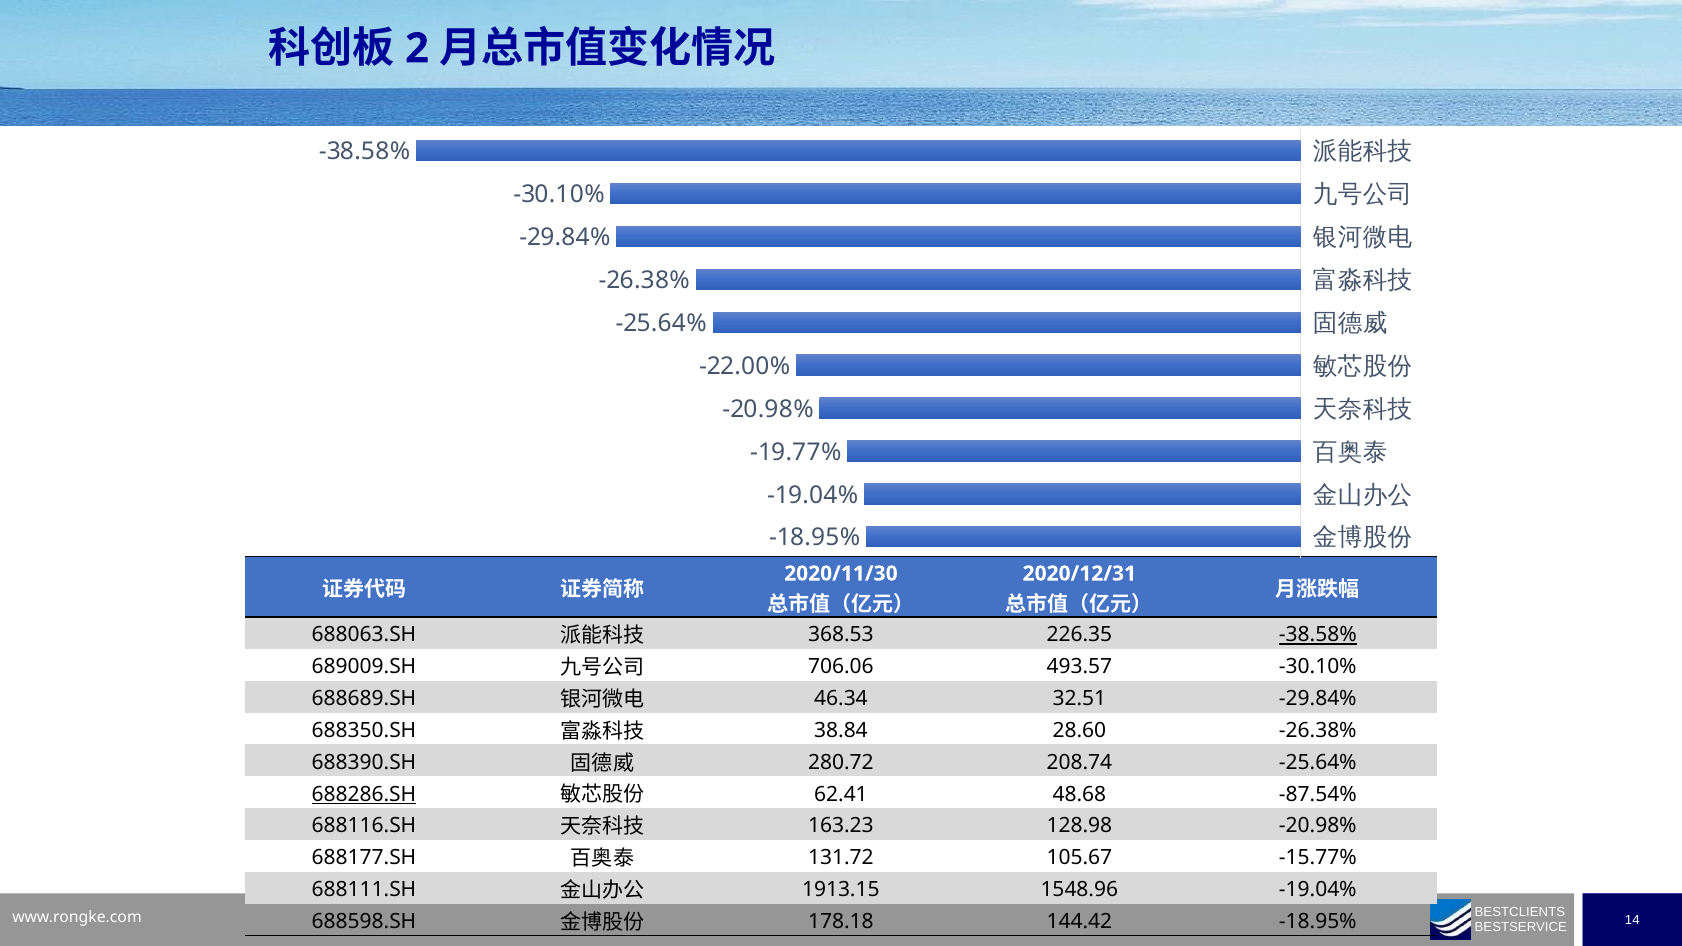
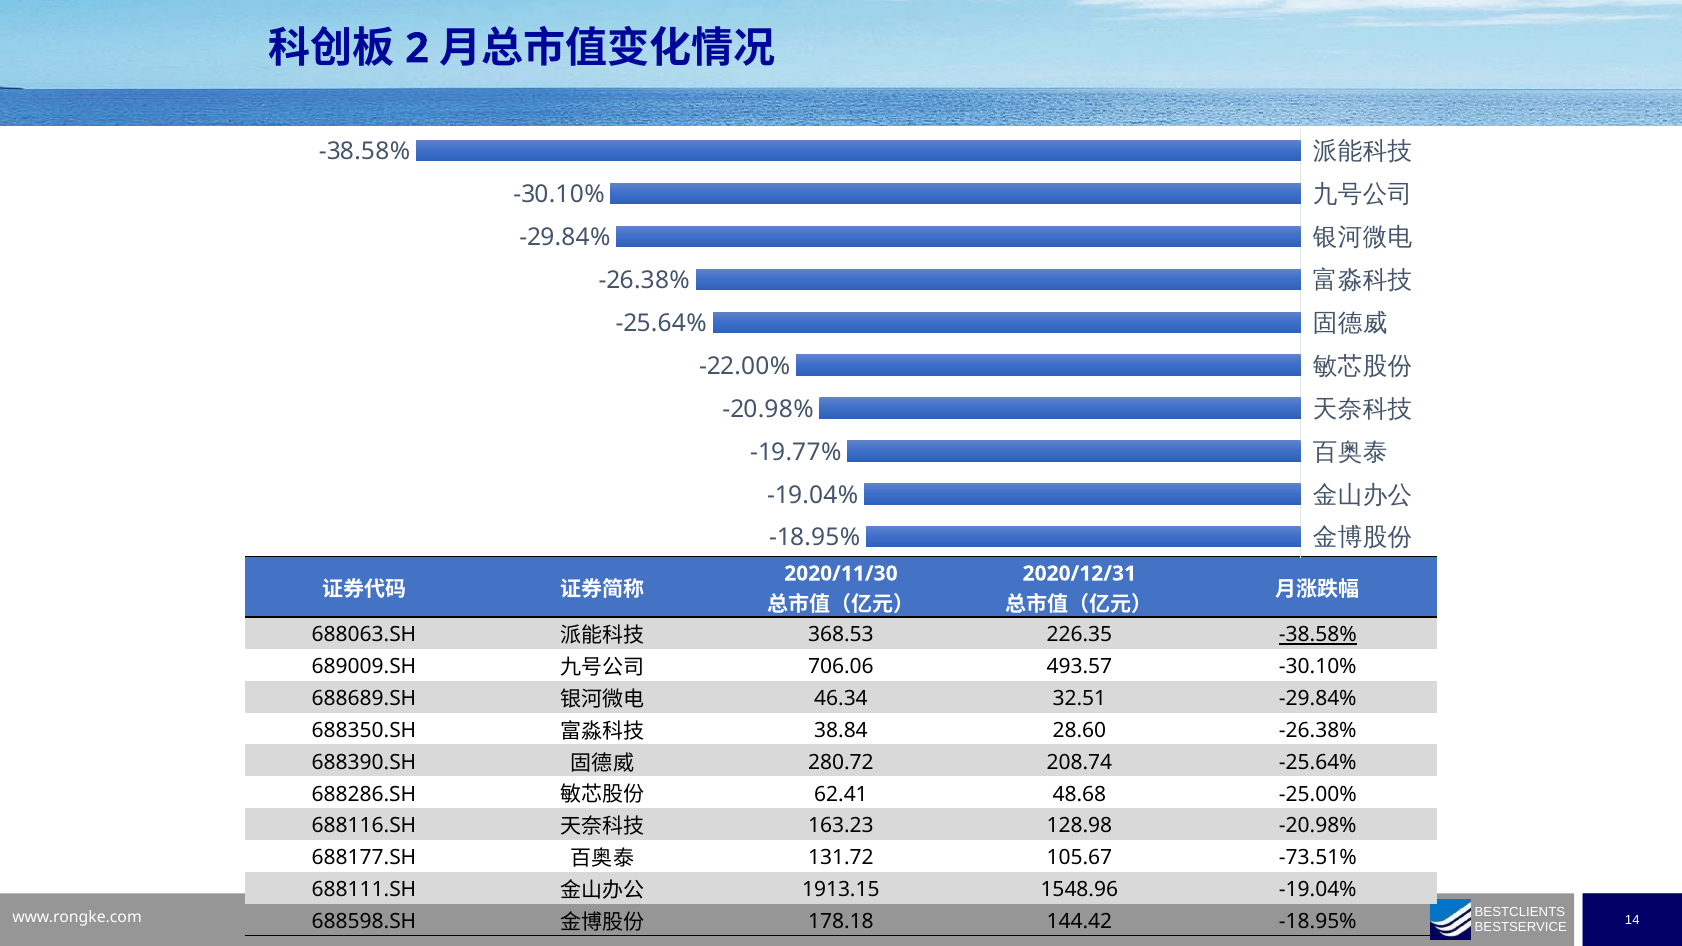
688286.SH underline: present -> none (364, 794)
-87.54%: -87.54% -> -25.00% (1318, 794)
-15.77%: -15.77% -> -73.51% (1318, 858)
